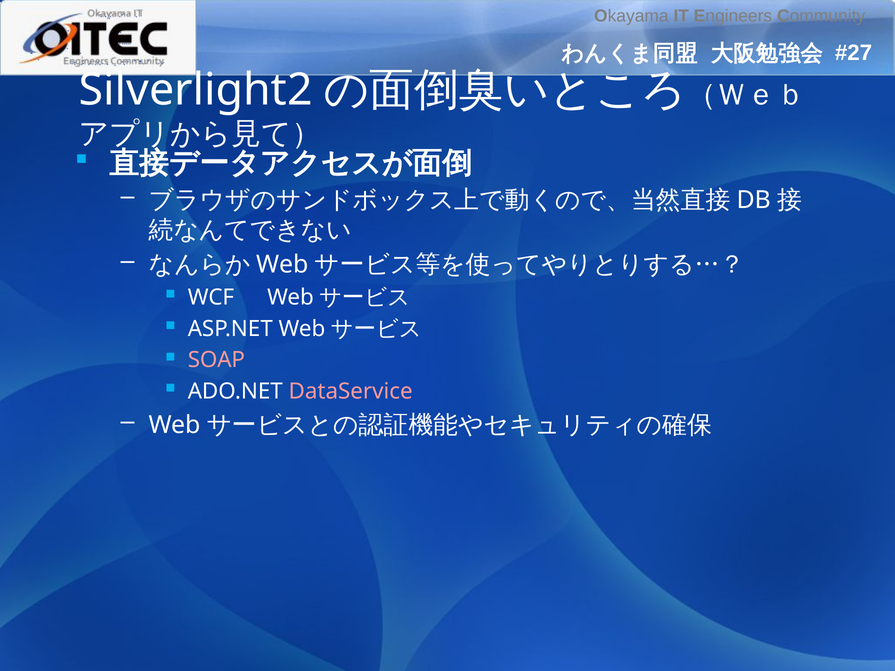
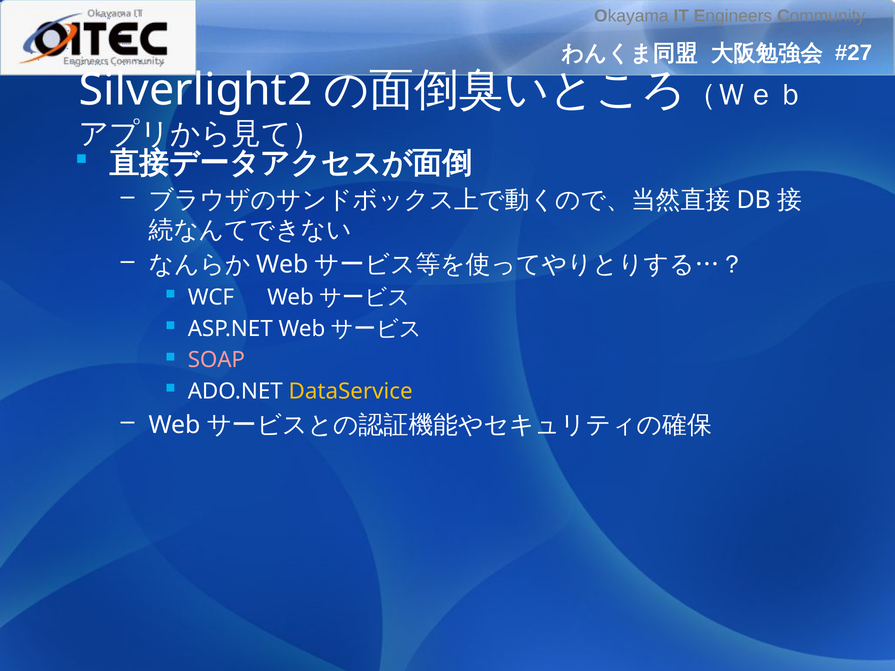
DataService colour: pink -> yellow (351, 391)
